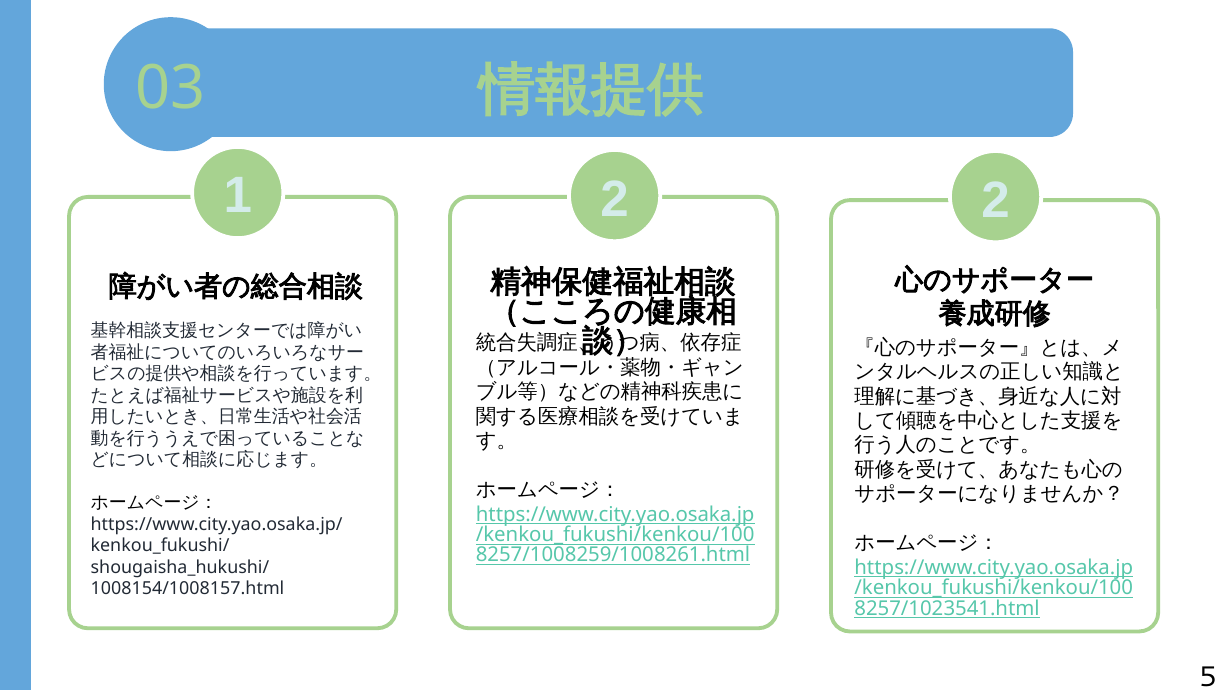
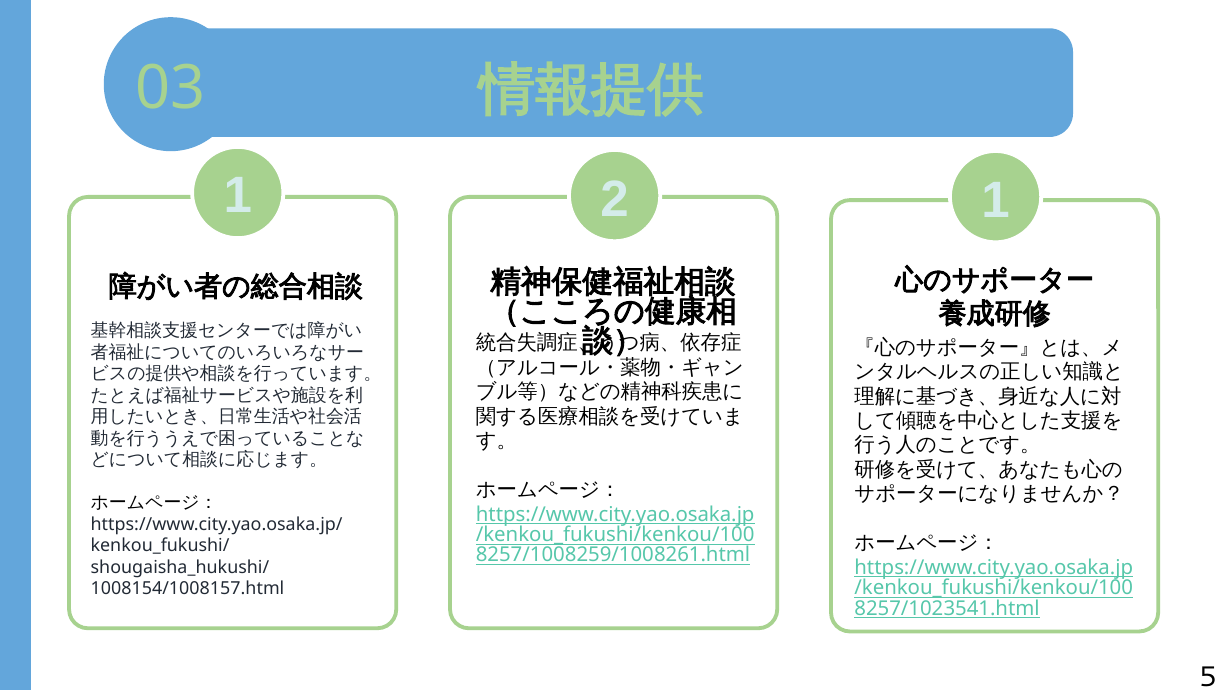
2 2: 2 -> 1 (996, 200)
